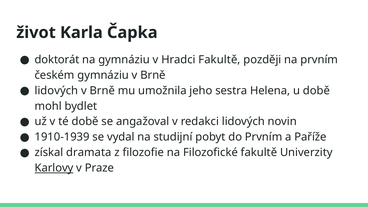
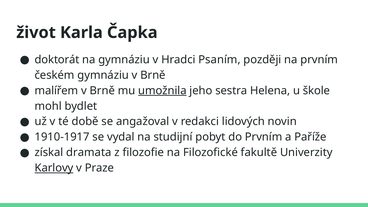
Hradci Fakultě: Fakultě -> Psaním (219, 60)
lidových: lidových -> malířem (56, 91)
umožnila underline: none -> present (162, 91)
u době: době -> škole (316, 91)
1910-1939: 1910-1939 -> 1910-1917 (62, 137)
